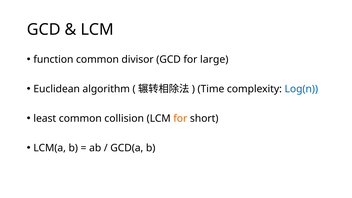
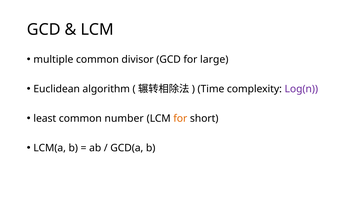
function: function -> multiple (53, 59)
Log(n colour: blue -> purple (301, 89)
collision: collision -> number (124, 118)
